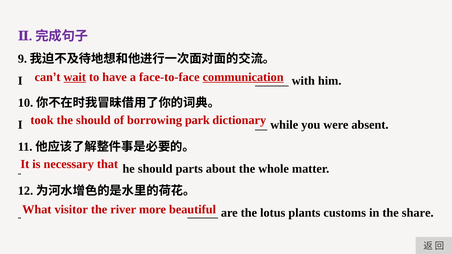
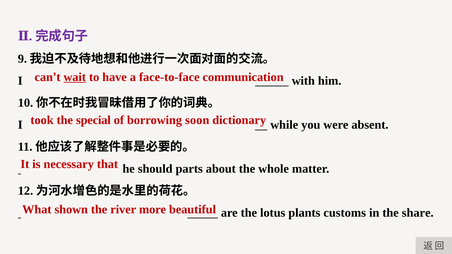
communication underline: present -> none (243, 77)
the should: should -> special (93, 120)
park: park -> soon (197, 120)
visitor: visitor -> shown (71, 210)
